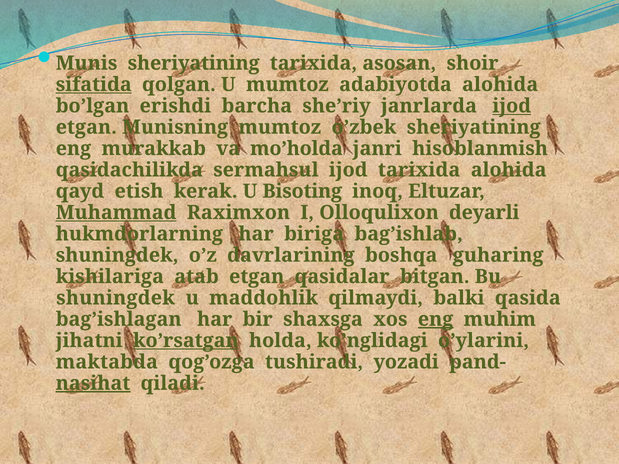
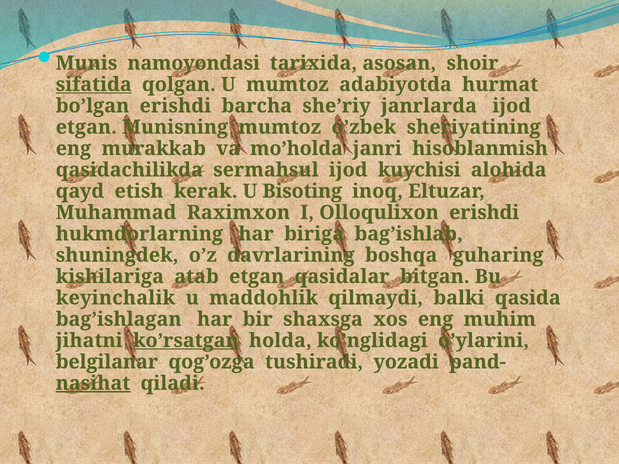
Munis sheriyatining: sheriyatining -> namoyondasi (194, 63)
adabiyotda alohida: alohida -> hurmat (500, 85)
ijod underline: present -> none (512, 106)
ijod tarixida: tarixida -> kuychisi (419, 170)
Muhammad underline: present -> none (116, 213)
Olloqulixon deyarli: deyarli -> erishdi (484, 213)
shuningdek: shuningdek -> keyinchalik (115, 298)
eng underline: present -> none (436, 319)
maktabda: maktabda -> belgilanar (107, 362)
